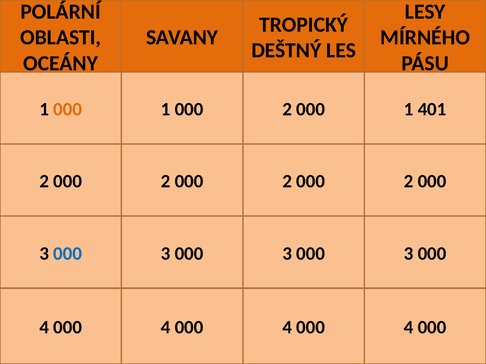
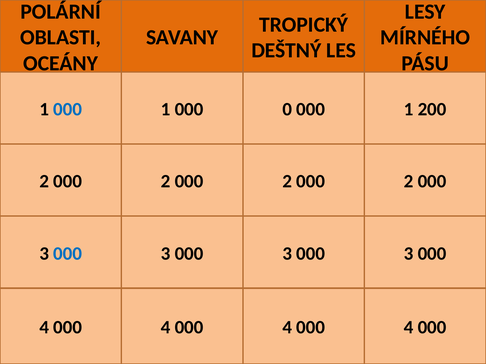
000 colour: orange -> blue (68, 110)
1 000 2: 2 -> 0 (287, 110)
401: 401 -> 200 (432, 110)
